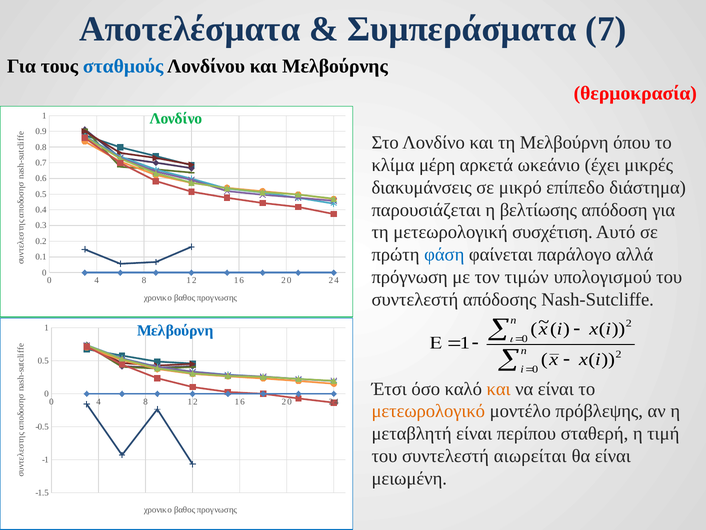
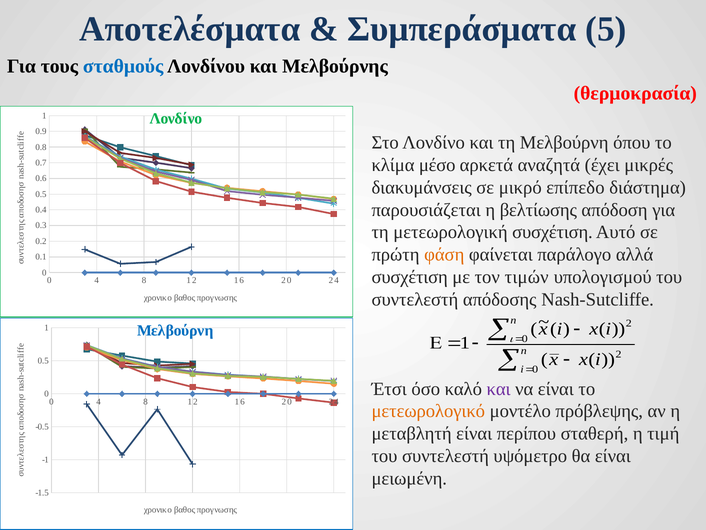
7: 7 -> 5 (606, 29)
μέρη: μέρη -> μέσο (437, 165)
ωκεάνιο: ωκεάνιο -> αναζητά (549, 165)
φάση colour: blue -> orange (444, 254)
πρόγνωση: πρόγνωση -> συσχέτιση (410, 277)
και colour: orange -> purple (499, 389)
αιωρείται: αιωρείται -> υψόμετρο (530, 456)
